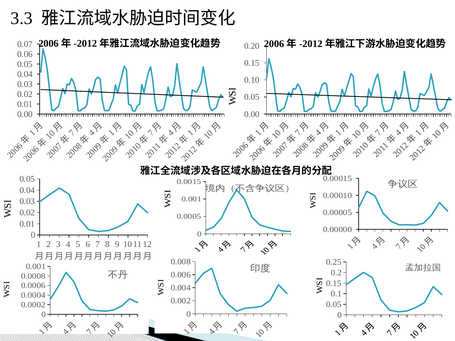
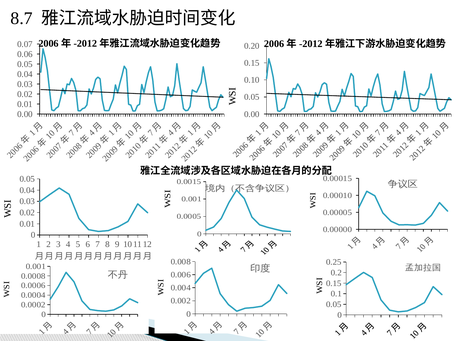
3.3: 3.3 -> 8.7 (22, 18)
